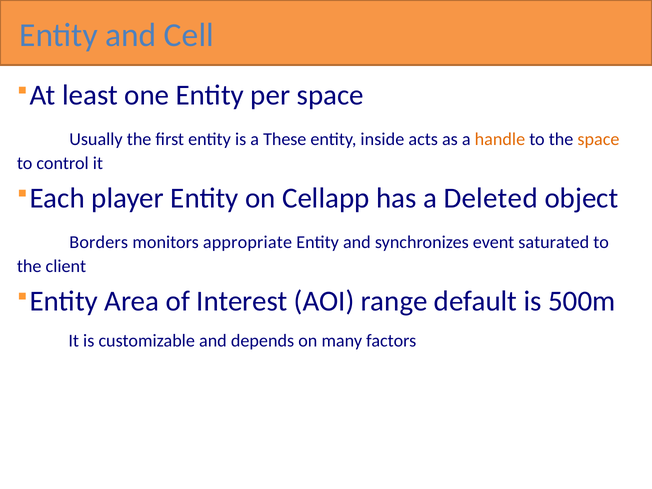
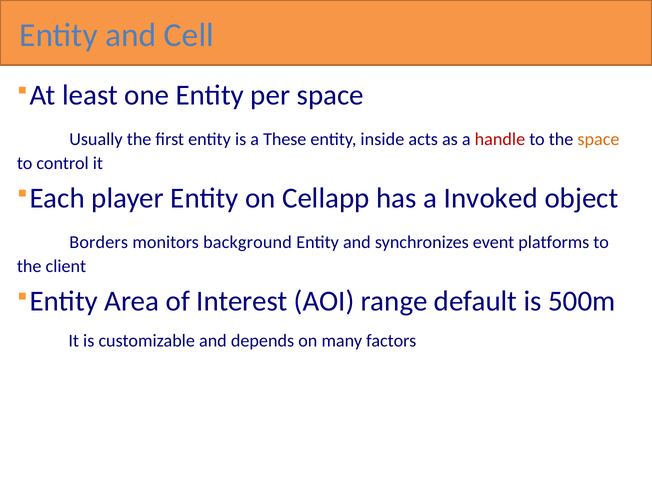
handle colour: orange -> red (500, 139)
Deleted: Deleted -> Invoked (491, 198)
appropriate: appropriate -> background (247, 242)
saturated: saturated -> platforms (554, 242)
